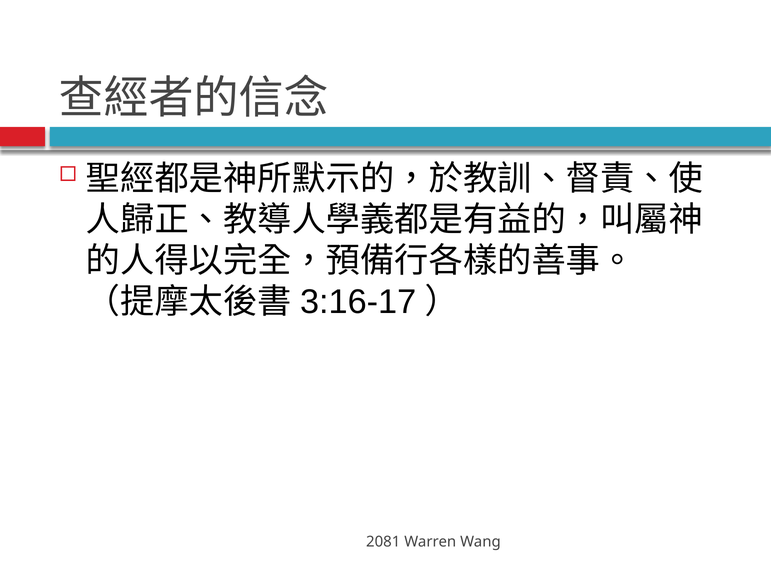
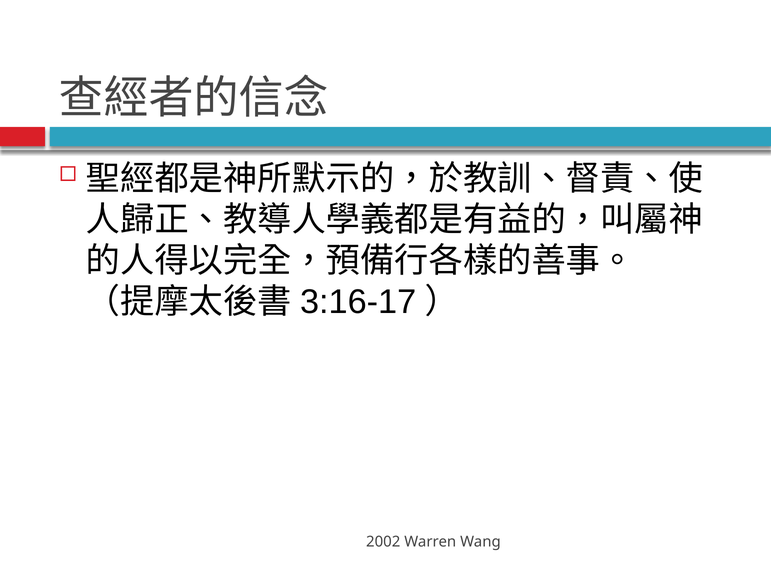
2081: 2081 -> 2002 (383, 542)
